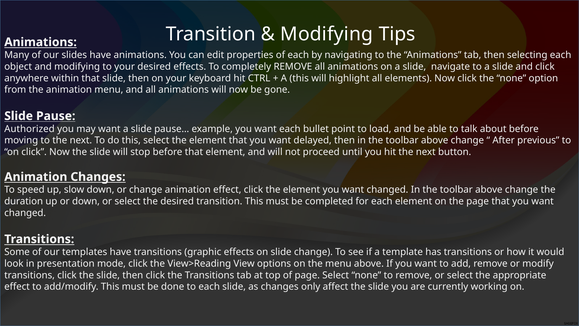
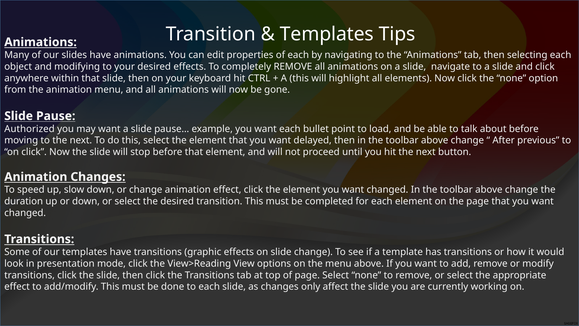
Modifying: Modifying -> Templates (327, 34)
